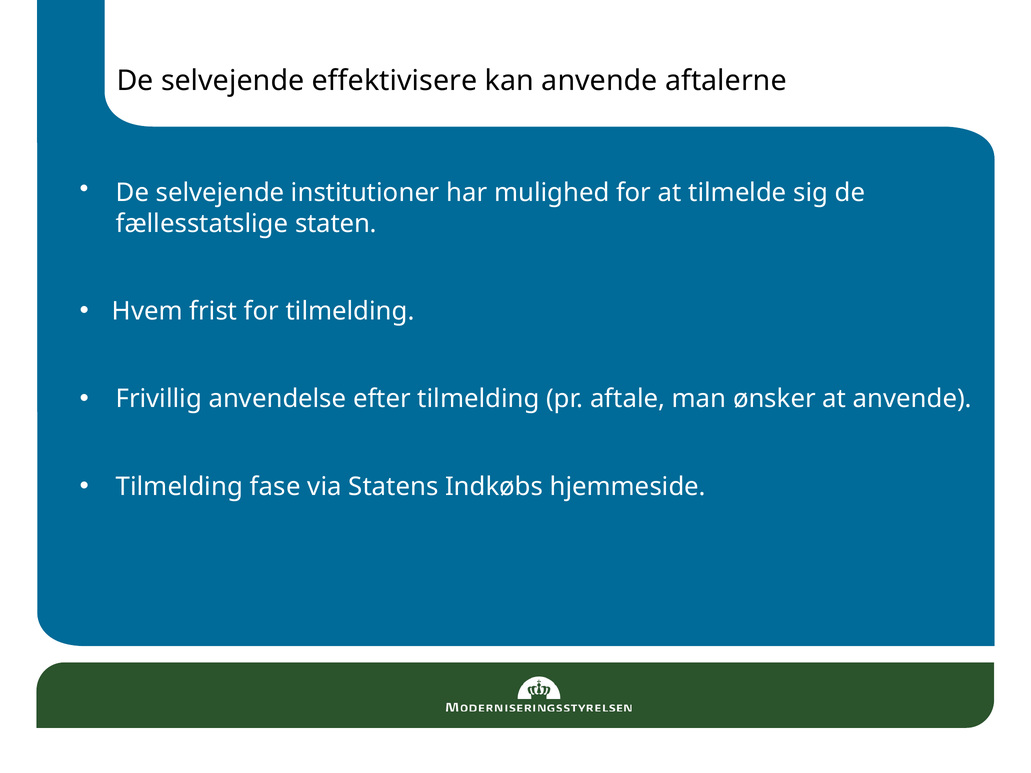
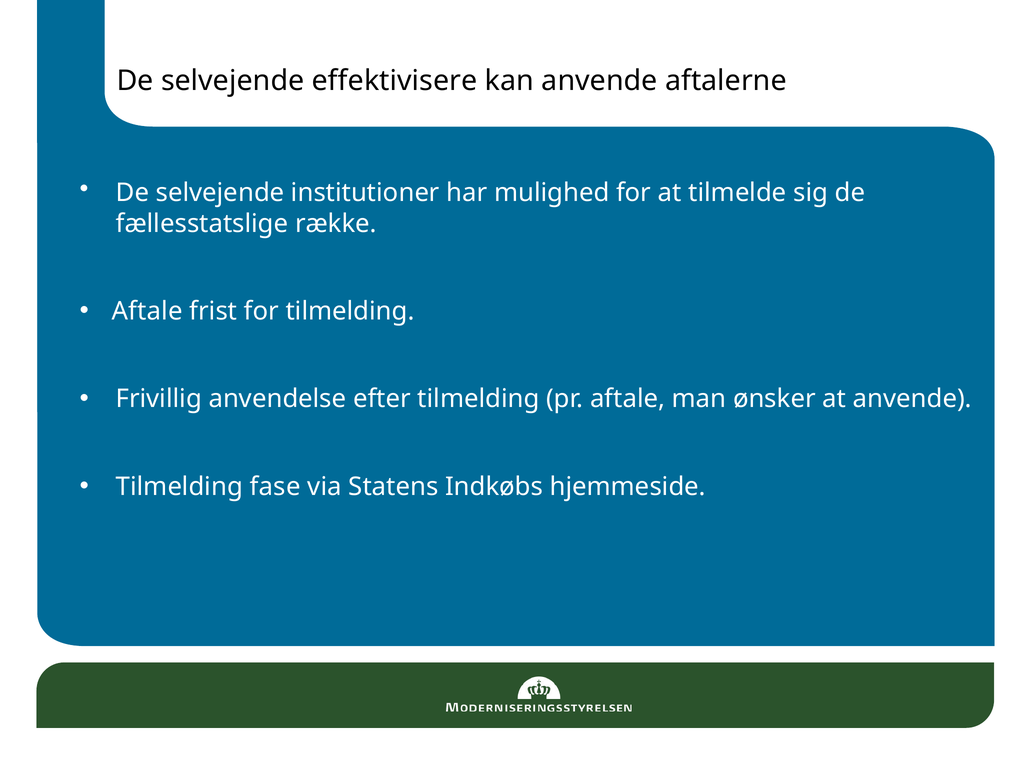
staten: staten -> række (336, 224)
Hvem: Hvem -> Aftale (147, 311)
